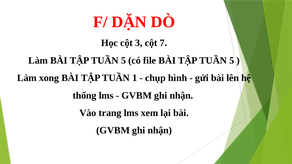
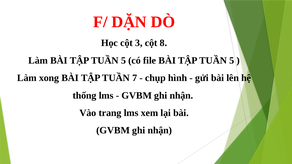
7: 7 -> 8 (163, 43)
1: 1 -> 7 (135, 78)
